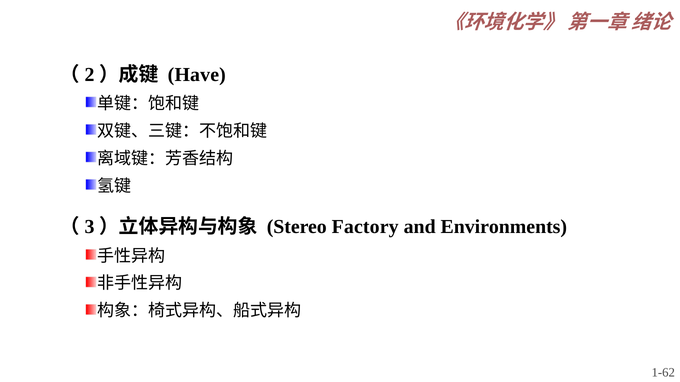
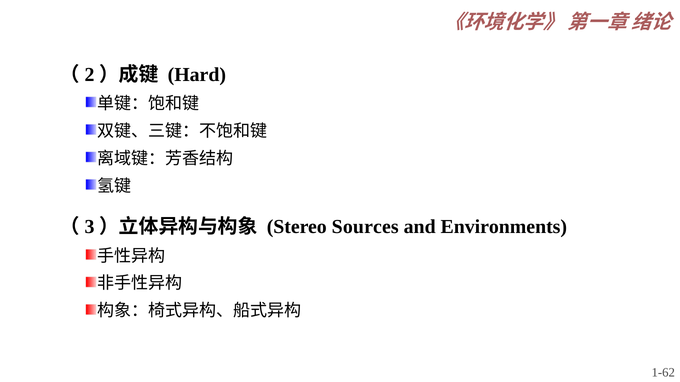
Have: Have -> Hard (197, 75)
Factory: Factory -> Sources (365, 227)
